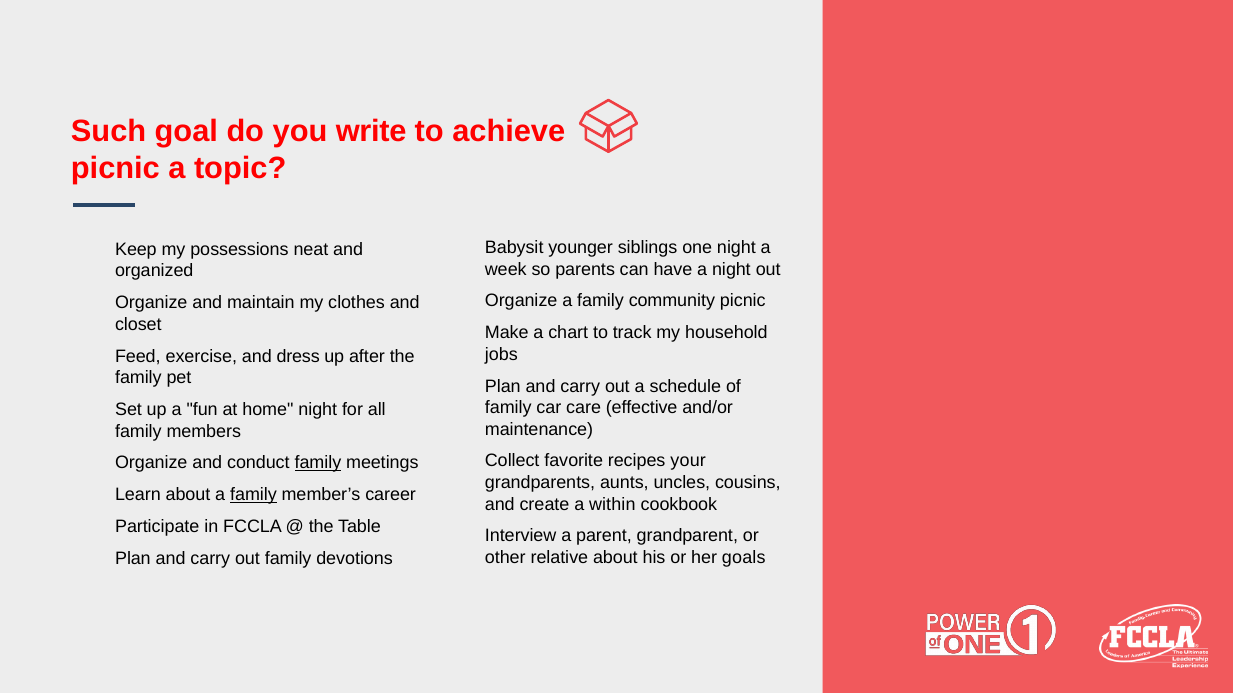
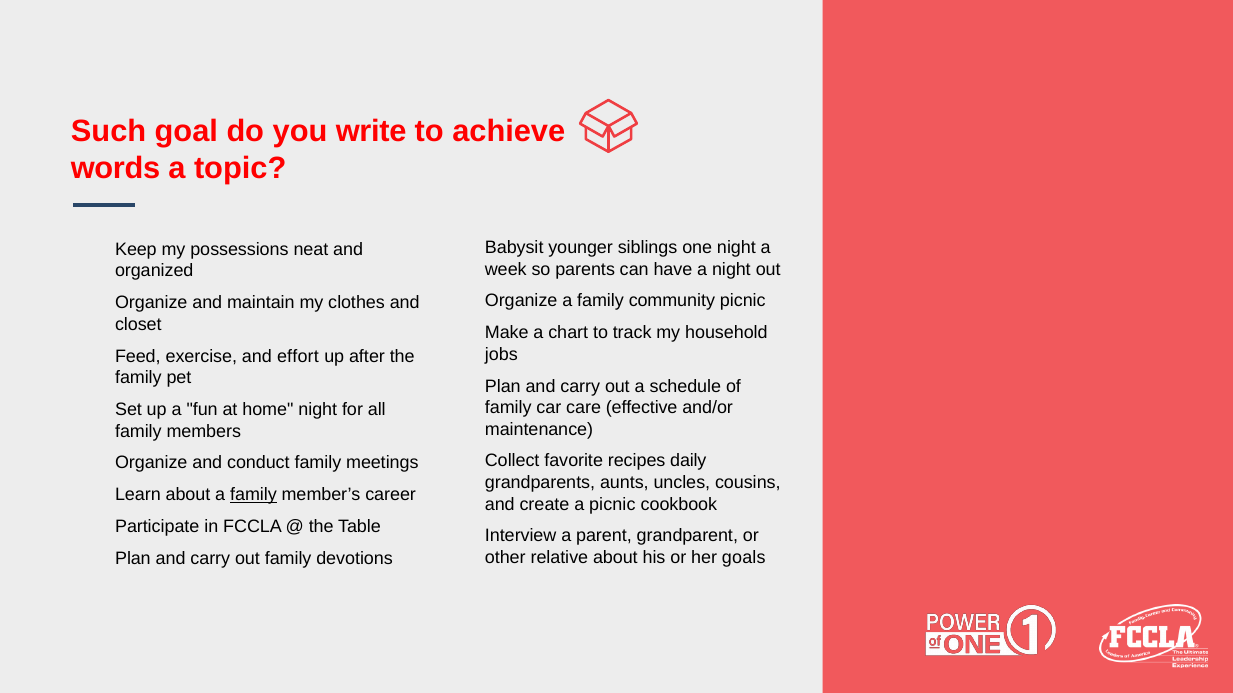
picnic: picnic -> words (116, 169)
dress: dress -> effort (298, 356)
your: your -> daily (688, 461)
family underline: present -> none (318, 463)
a within: within -> picnic (612, 505)
